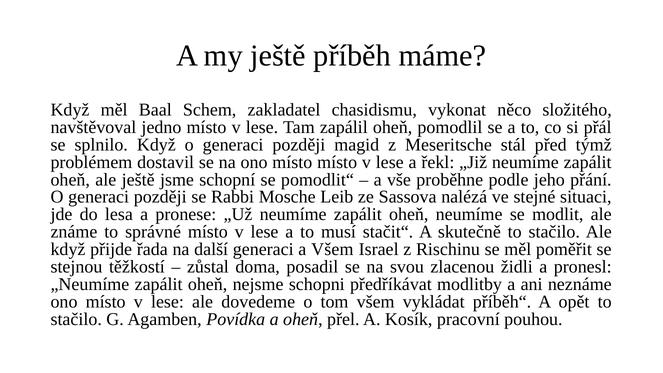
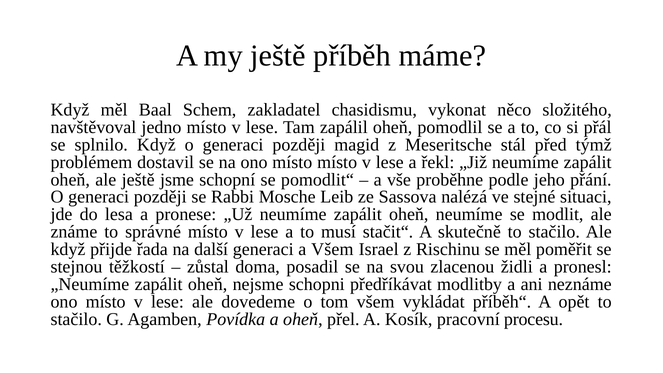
pouhou: pouhou -> procesu (533, 319)
